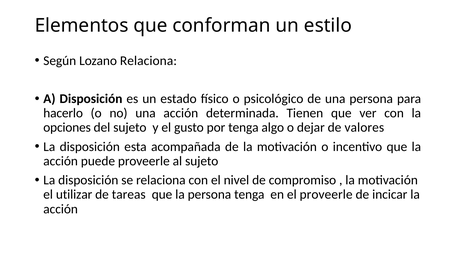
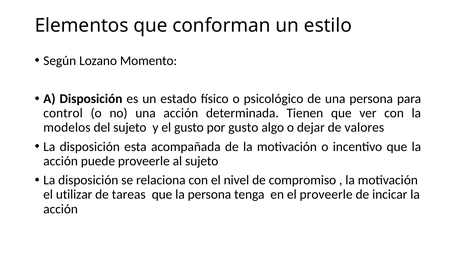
Lozano Relaciona: Relaciona -> Momento (149, 60)
hacerlo: hacerlo -> control (63, 113)
opciones: opciones -> modelos (67, 127)
por tenga: tenga -> gusto (243, 127)
